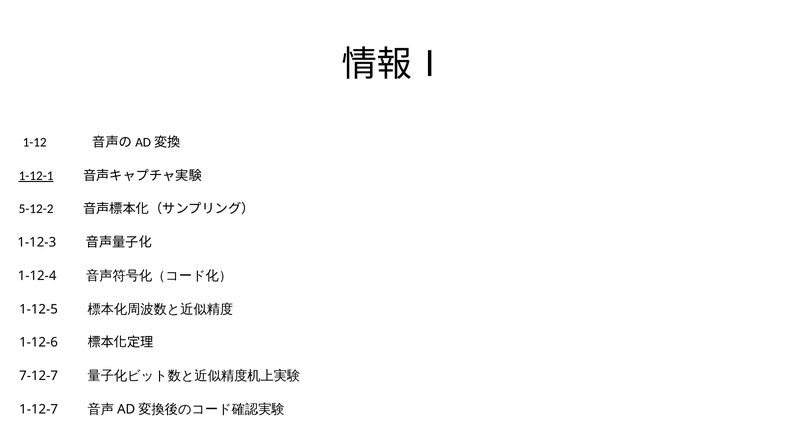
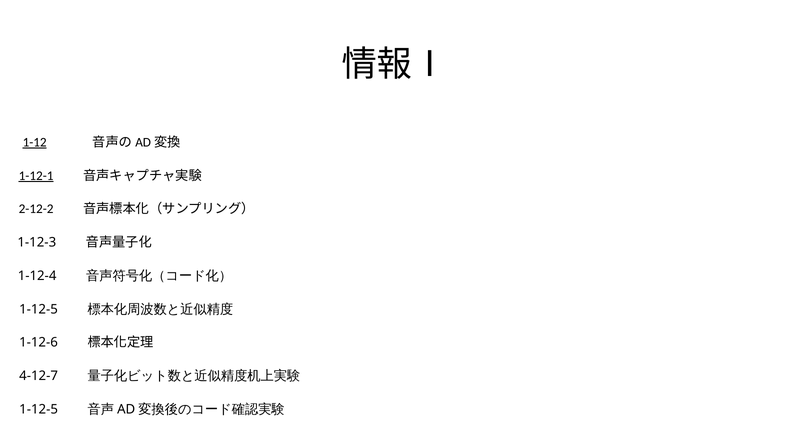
1-12 underline: none -> present (35, 142)
5-12-2: 5-12-2 -> 2-12-2 (36, 209)
7-12-7: 7-12-7 -> 4-12-7 (39, 376)
1-12-7: 1-12-7 -> 1-12-5 (39, 409)
